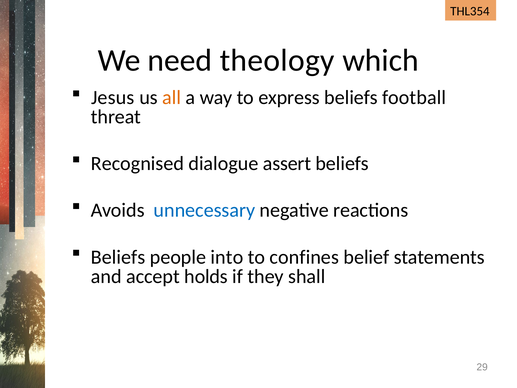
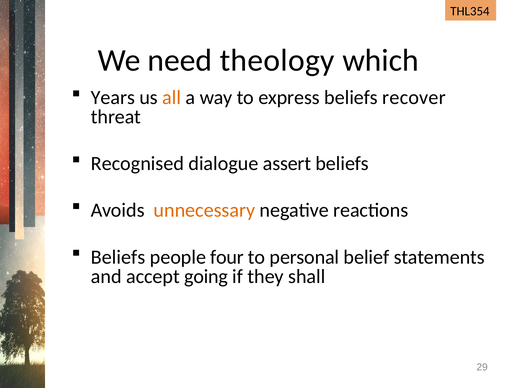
Jesus: Jesus -> Years (113, 98)
football: football -> recover (414, 98)
unnecessary colour: blue -> orange (204, 210)
into: into -> four (227, 257)
confines: confines -> personal (304, 257)
holds: holds -> going (206, 276)
